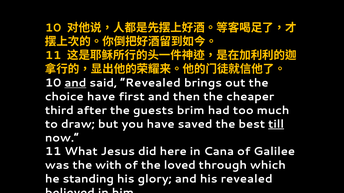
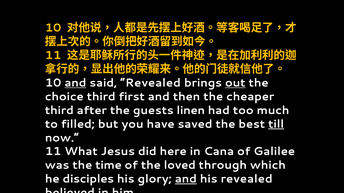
out underline: none -> present (235, 83)
choice have: have -> third (101, 97)
brim: brim -> linen (191, 111)
draw: draw -> filled (78, 124)
with: with -> time (108, 166)
standing: standing -> disciples (88, 179)
and underline: none -> present (186, 179)
